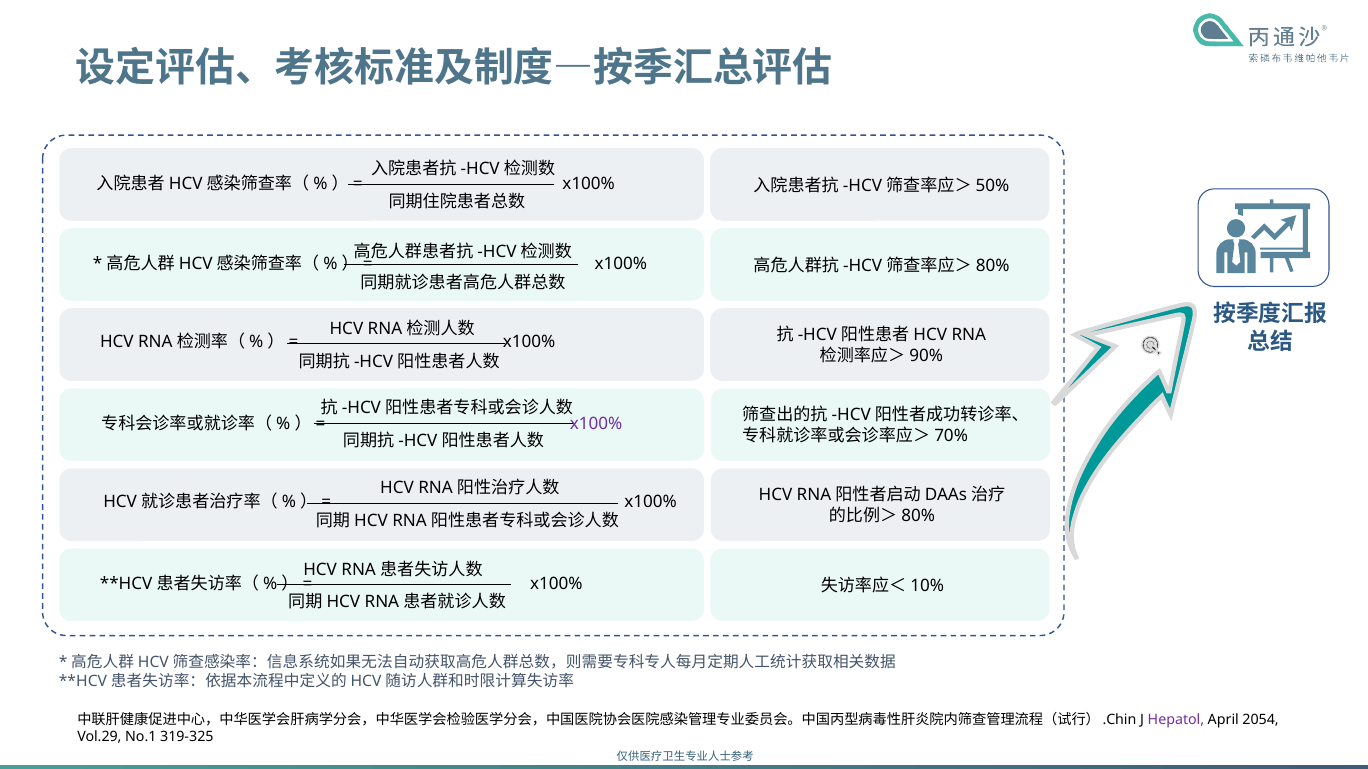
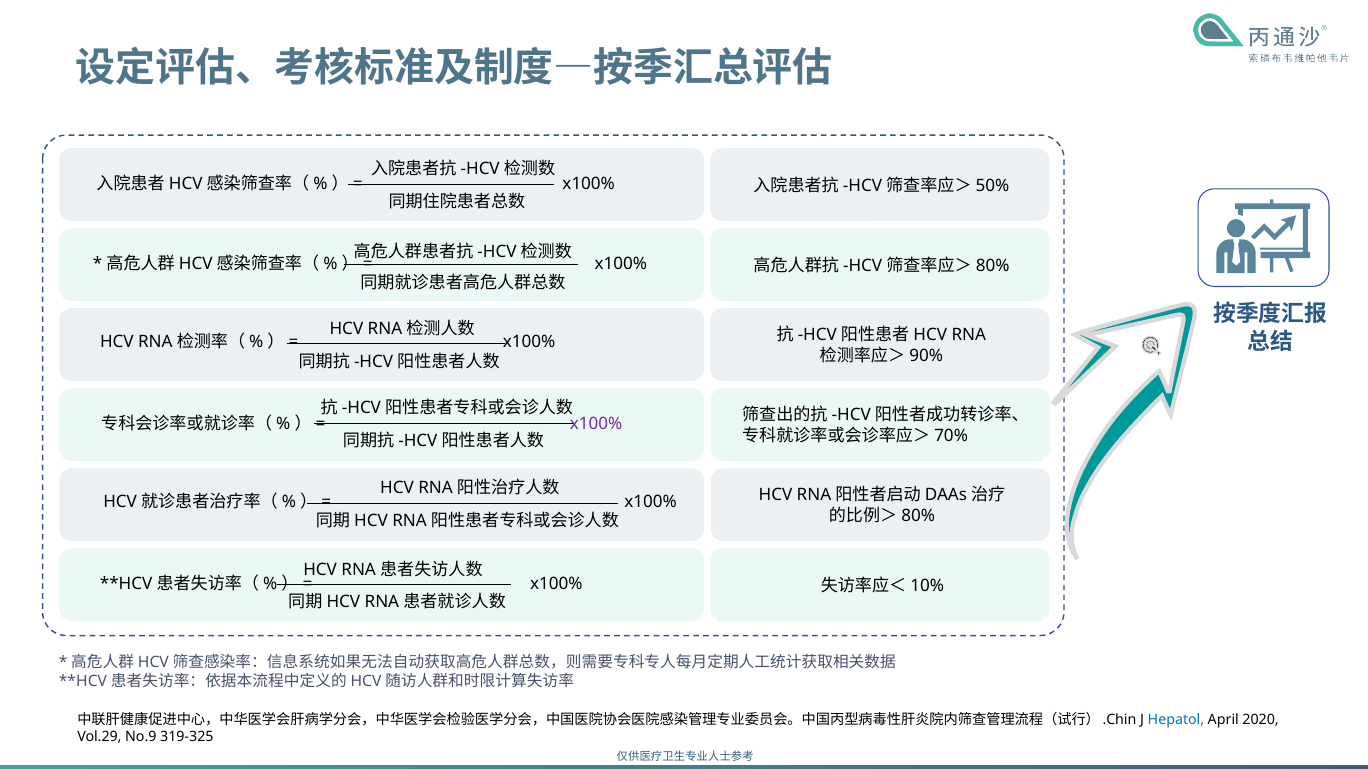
Hepatol colour: purple -> blue (1176, 720)
2054: 2054 -> 2020 (1261, 720)
No.1: No.1 -> No.9 (141, 738)
